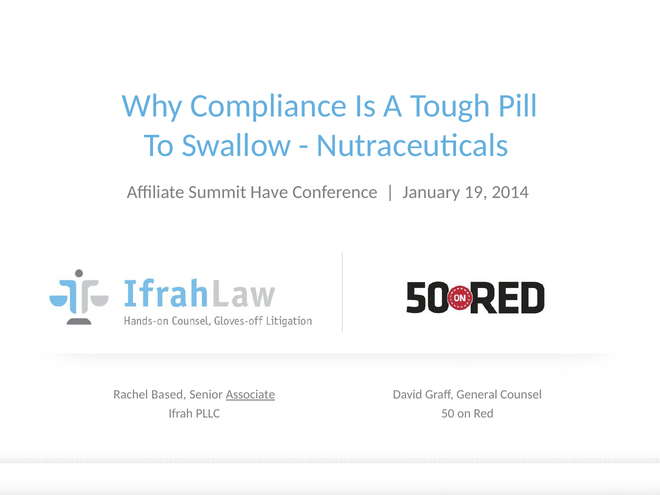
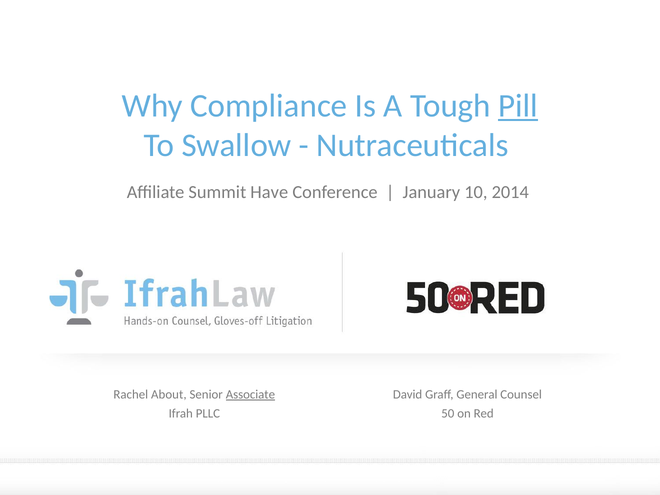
Pill underline: none -> present (518, 106)
19: 19 -> 10 (476, 192)
Based: Based -> About (169, 394)
